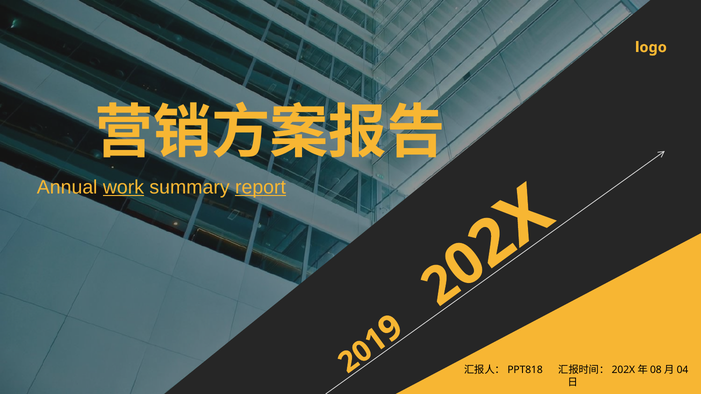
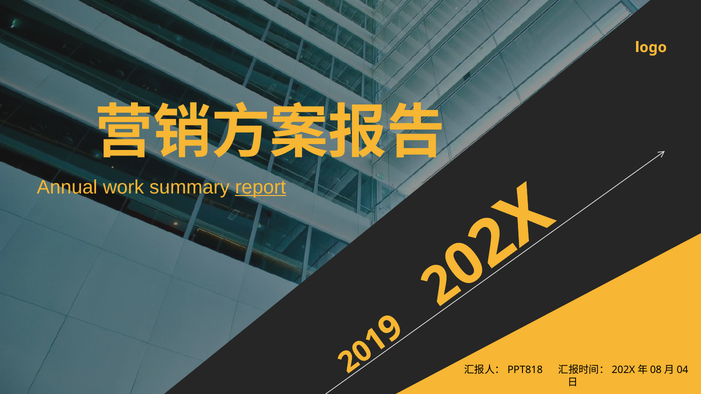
work underline: present -> none (123, 187)
